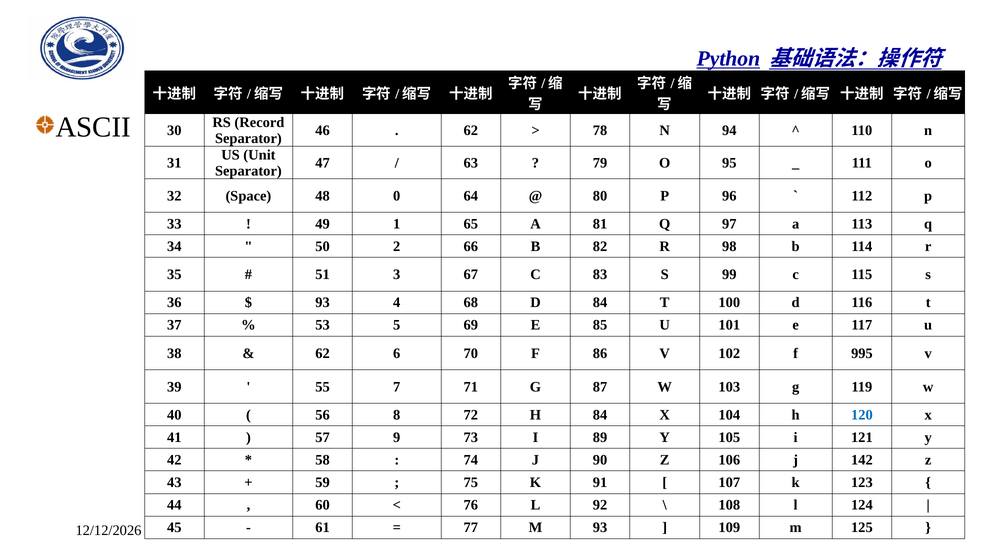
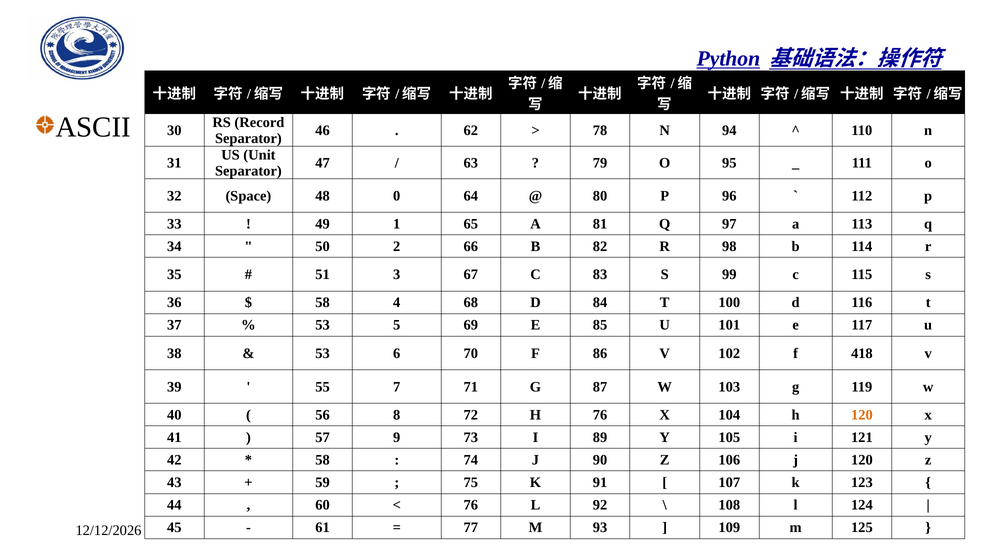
93: 93 -> 58 (323, 303)
62: 62 -> 53 (323, 353)
995: 995 -> 418 (862, 353)
H 84: 84 -> 76 (600, 415)
120 colour: blue -> orange (862, 415)
j 142: 142 -> 120 (862, 460)
